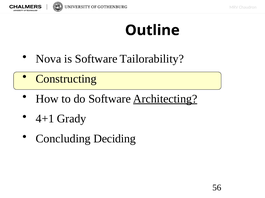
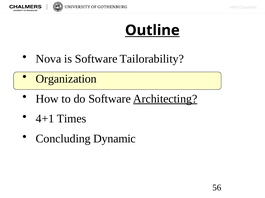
Outline underline: none -> present (152, 30)
Constructing: Constructing -> Organization (66, 79)
Grady: Grady -> Times (72, 119)
Deciding: Deciding -> Dynamic (115, 139)
